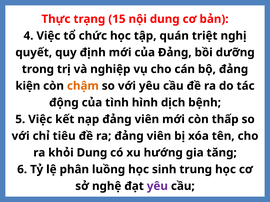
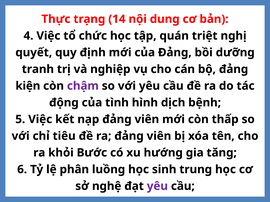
15: 15 -> 14 (117, 19)
trong: trong -> tranh (38, 69)
chậm colour: orange -> purple (83, 86)
khỏi Dung: Dung -> Bước (92, 153)
